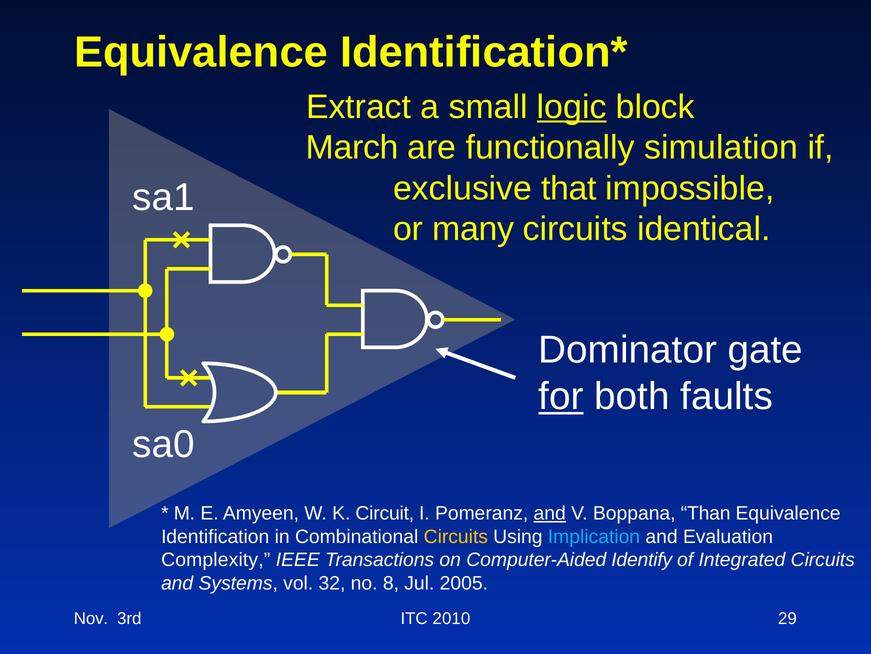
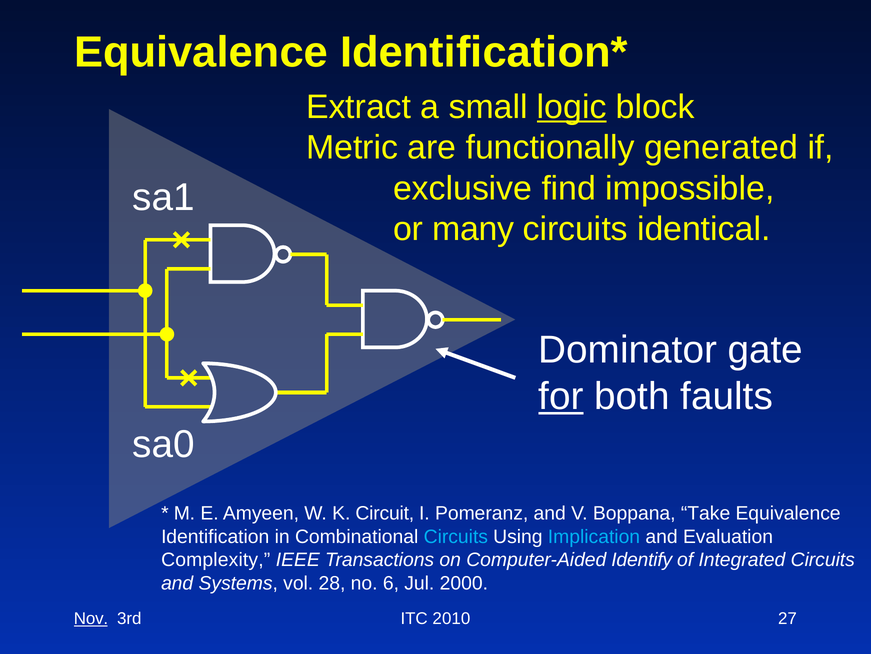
March: March -> Metric (352, 147)
simulation: simulation -> generated (721, 147)
that: that -> find (569, 188)
and underline: present -> none (550, 513)
Than: Than -> Take (706, 513)
Circuits colour: yellow -> light blue (456, 536)
32: 32 -> 28 (332, 582)
8: 8 -> 6 (391, 582)
2005: 2005 -> 2000 (464, 582)
Nov underline: none -> present (91, 618)
29: 29 -> 27 (787, 618)
